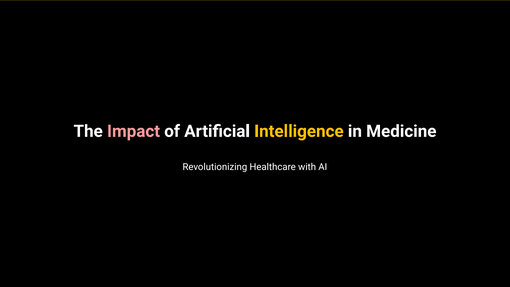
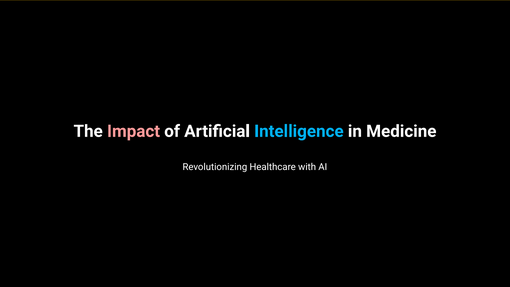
Intelligence colour: yellow -> light blue (299, 131)
